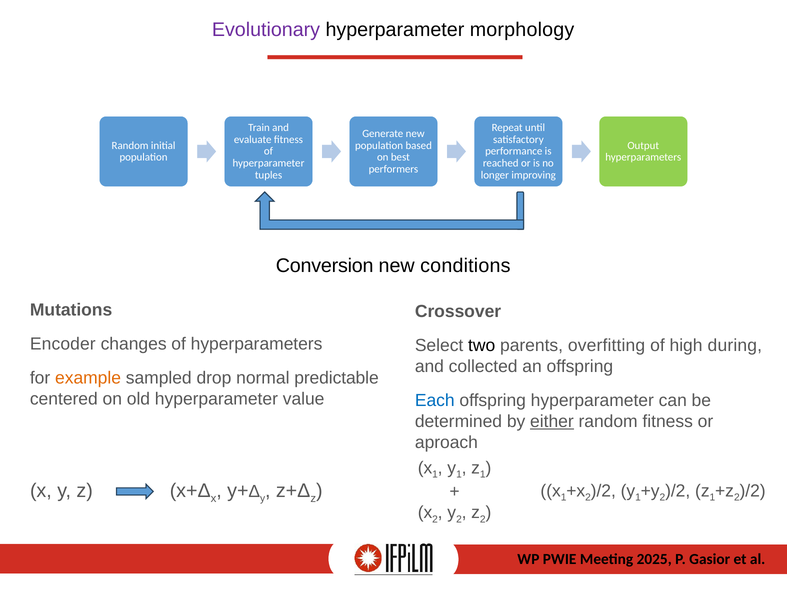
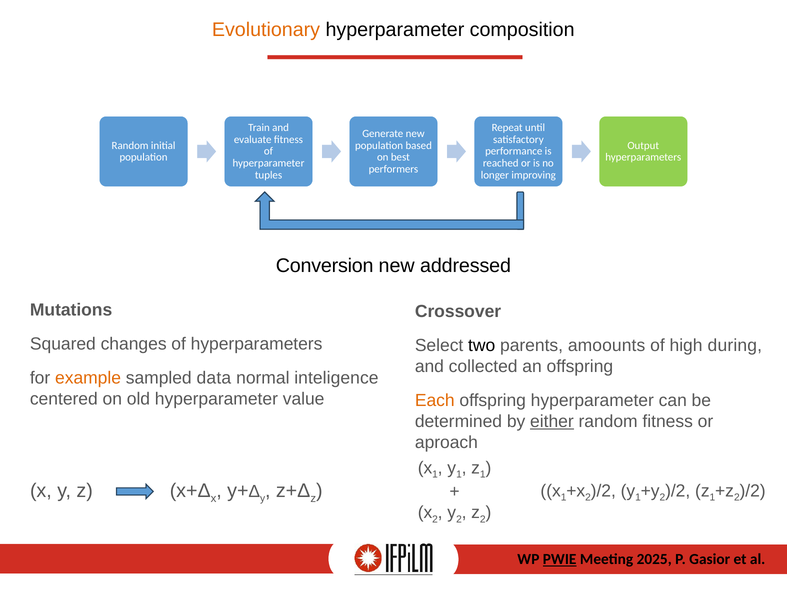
Evolutionary colour: purple -> orange (266, 30)
morphology: morphology -> composition (522, 30)
conditions: conditions -> addressed (466, 265)
Encoder: Encoder -> Squared (63, 344)
overfitting: overfitting -> amoounts (607, 345)
drop: drop -> data (214, 378)
predictable: predictable -> inteligence (336, 378)
Each colour: blue -> orange (435, 400)
PWIE underline: none -> present (560, 559)
